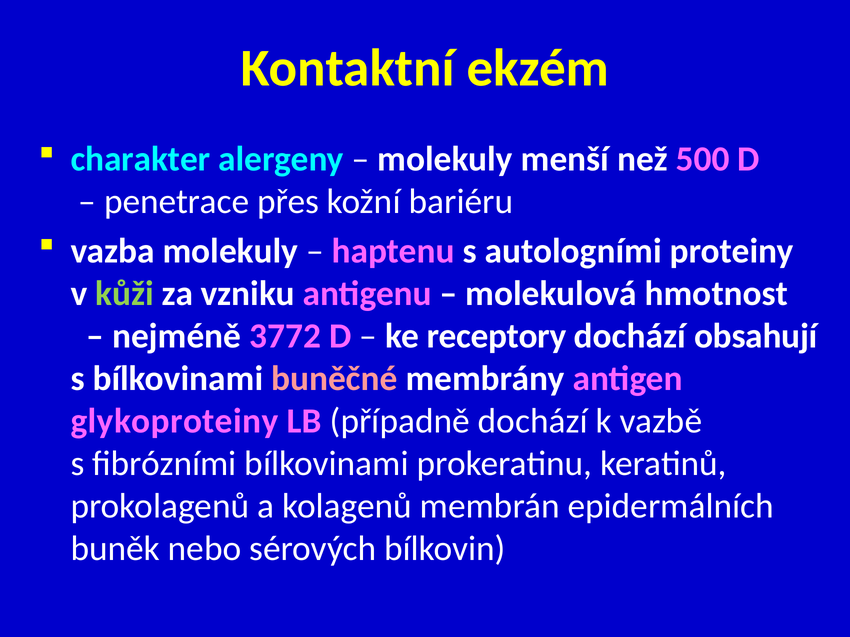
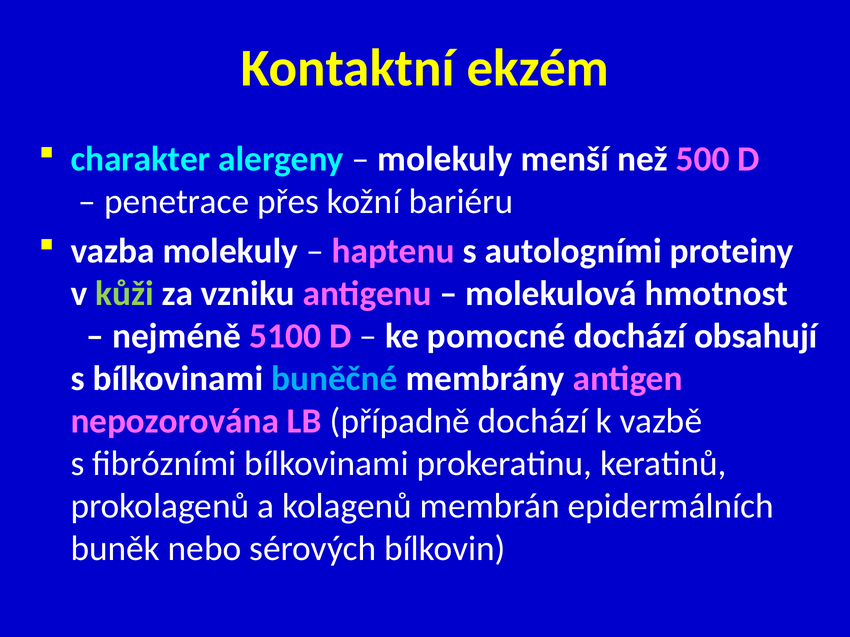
3772: 3772 -> 5100 (285, 336)
receptory: receptory -> pomocné (496, 336)
buněčné colour: pink -> light blue (334, 379)
glykoproteiny: glykoproteiny -> nepozorována (175, 421)
